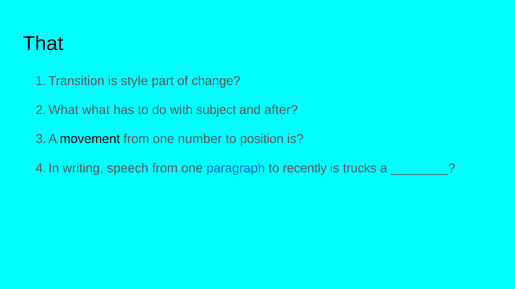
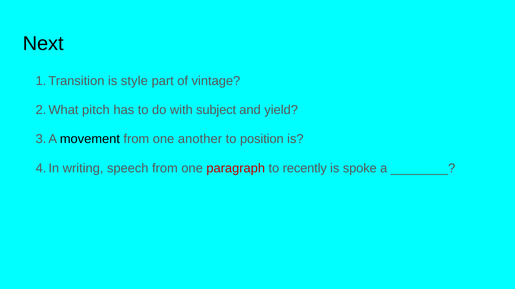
That: That -> Next (43, 44)
change: change -> vintage (216, 81)
what: what -> pitch (96, 110)
after: after -> yield (281, 110)
number: number -> another (200, 139)
paragraph colour: blue -> red (236, 169)
trucks: trucks -> spoke (360, 169)
